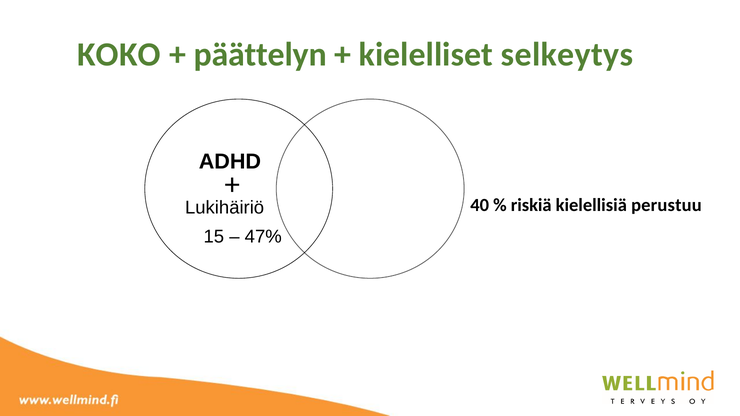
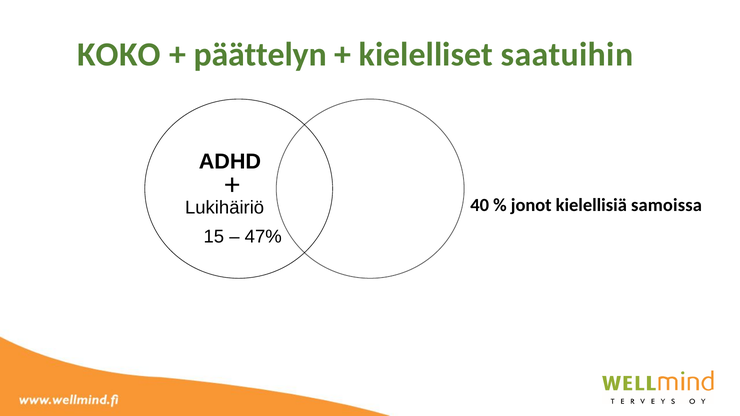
selkeytys: selkeytys -> saatuihin (567, 55)
riskiä: riskiä -> jonot (531, 205)
perustuu: perustuu -> samoissa (666, 205)
